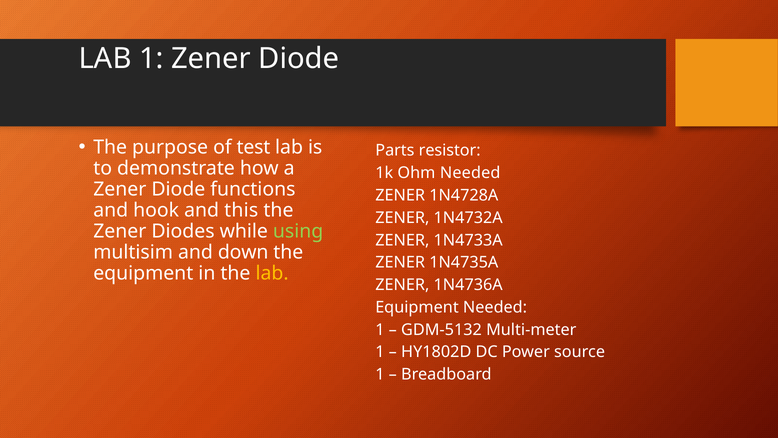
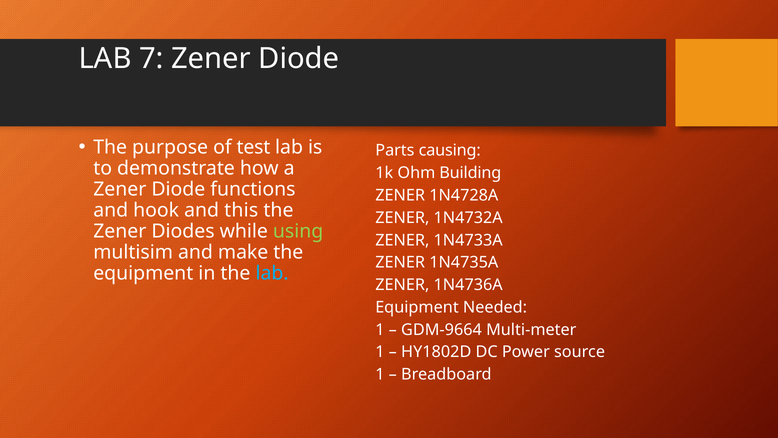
LAB 1: 1 -> 7 (151, 58)
resistor: resistor -> causing (450, 150)
Ohm Needed: Needed -> Building (470, 173)
down: down -> make (243, 252)
lab colour: yellow -> light blue (272, 273)
GDM-5132: GDM-5132 -> GDM-9664 (441, 329)
